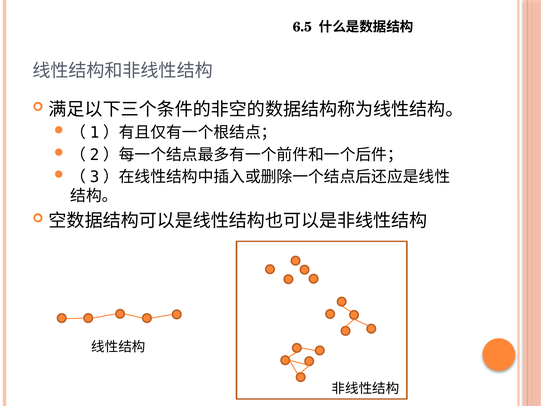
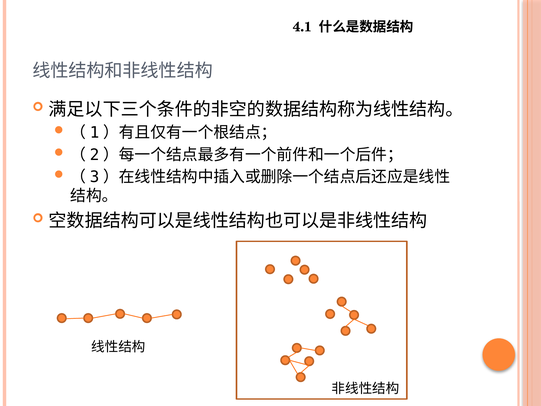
6.5: 6.5 -> 4.1 (302, 27)
